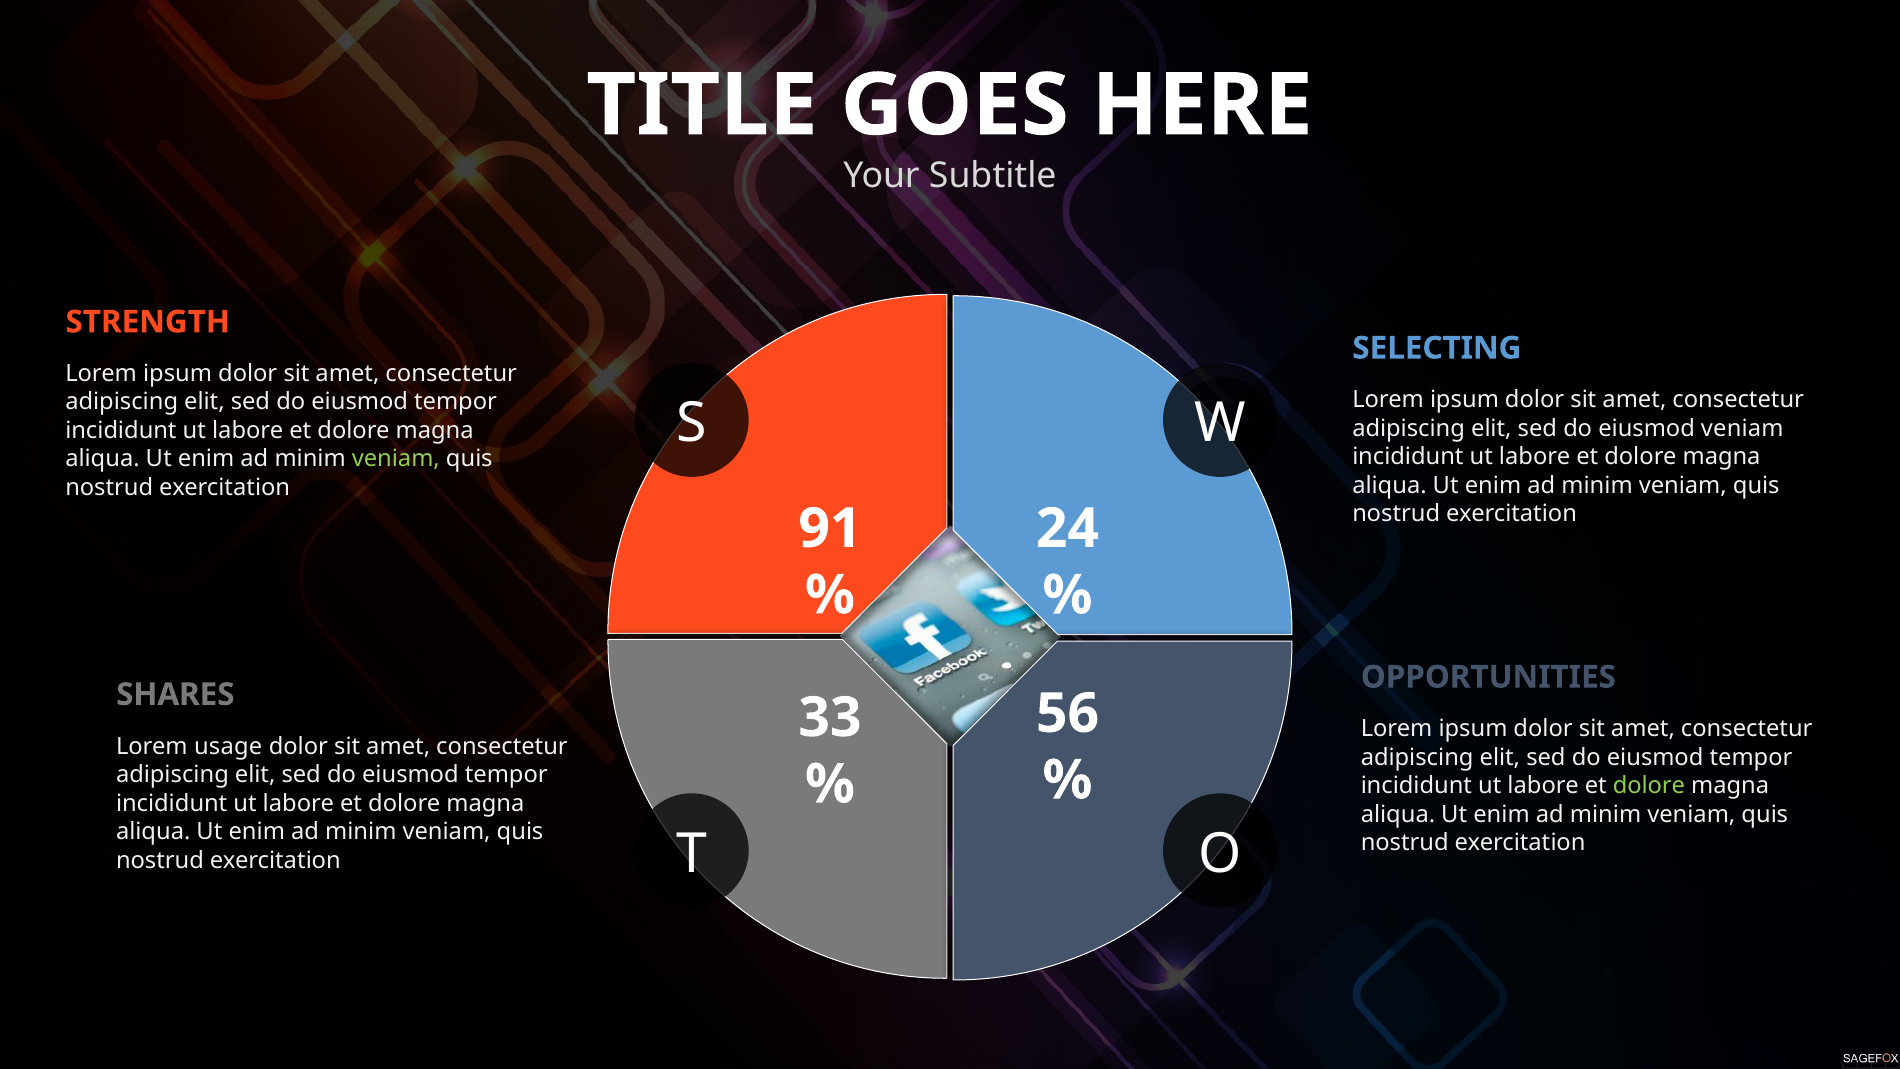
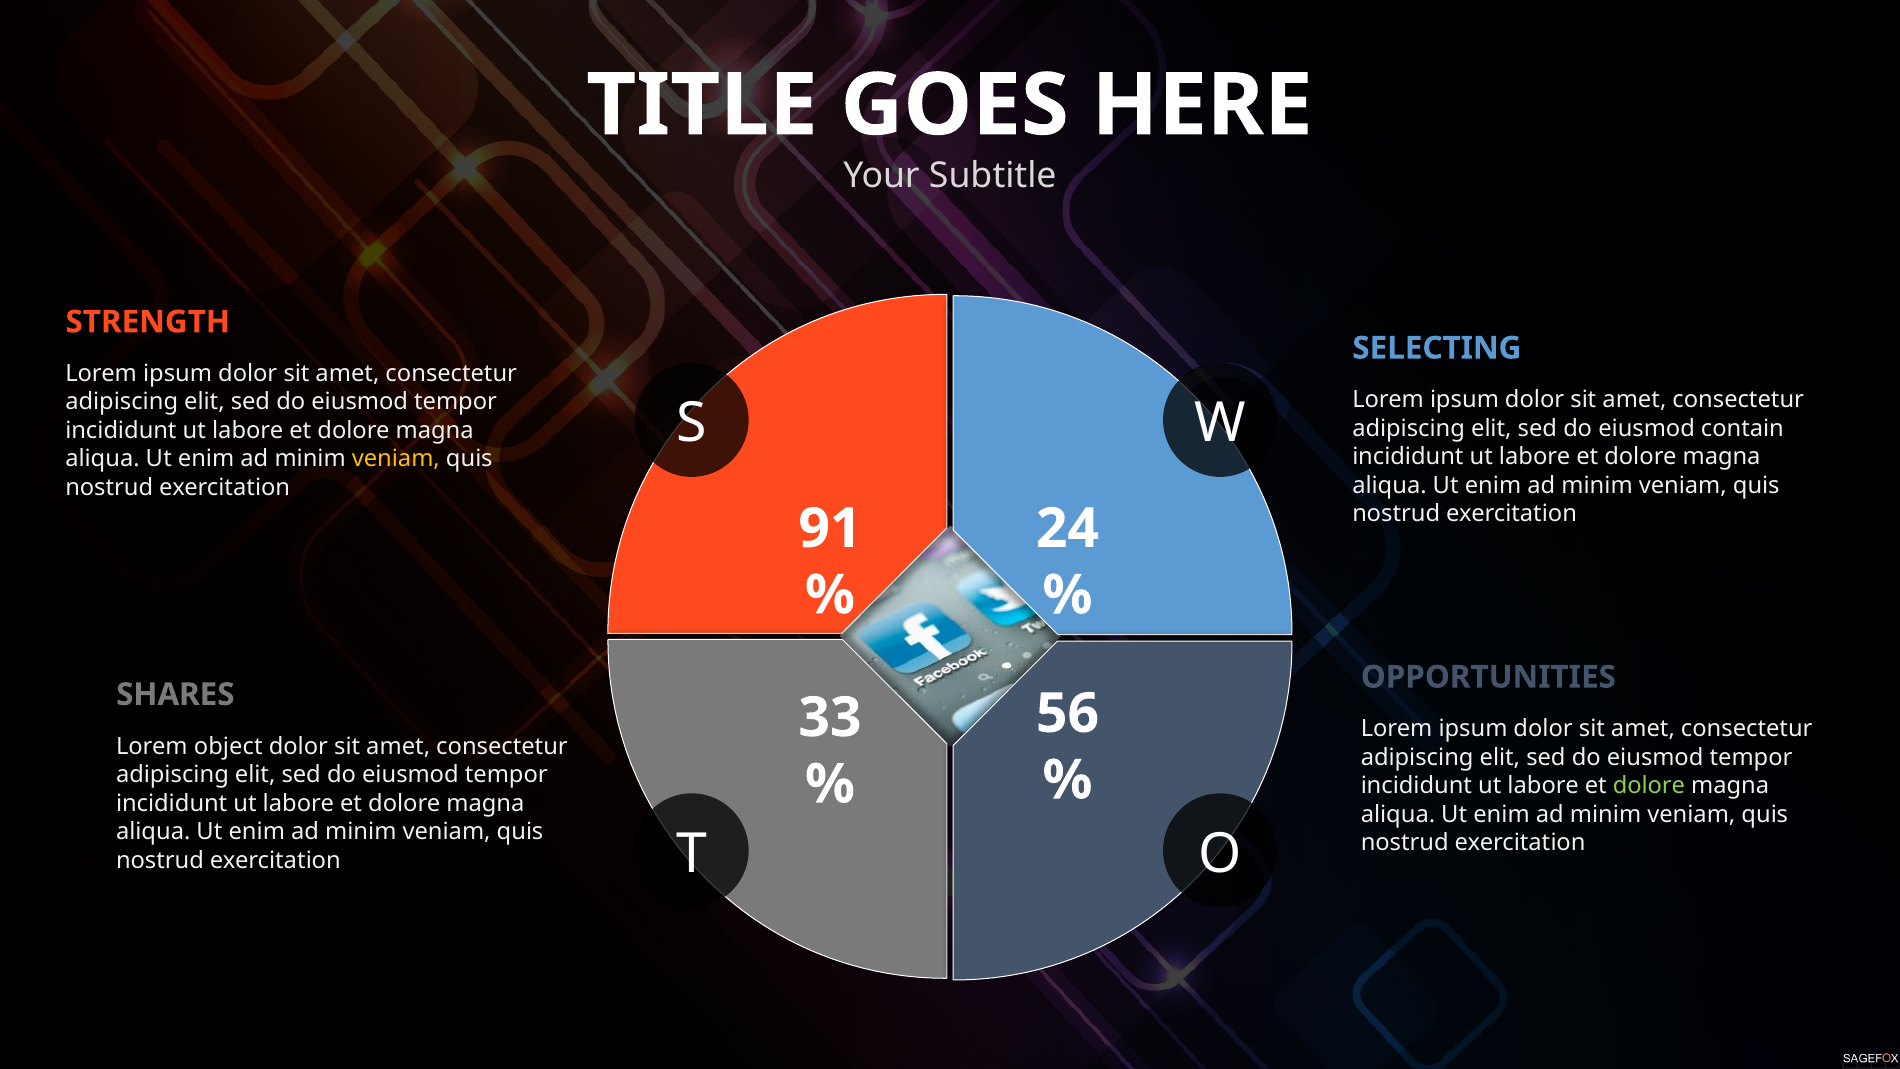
eiusmod veniam: veniam -> contain (1742, 428)
veniam colour: light green -> yellow (396, 459)
usage: usage -> object (228, 746)
